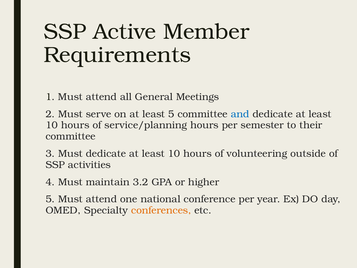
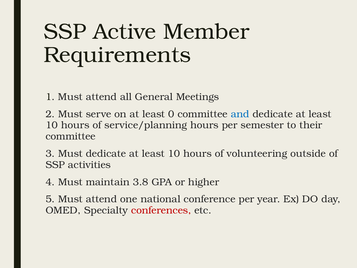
least 5: 5 -> 0 (171, 114)
3.2: 3.2 -> 3.8 (141, 182)
conferences colour: orange -> red (161, 210)
